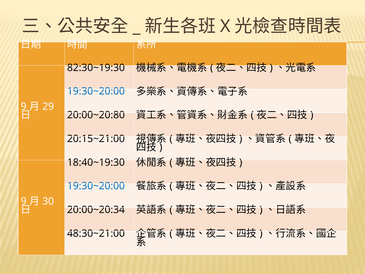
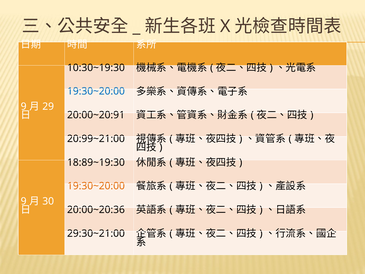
82:30~19:30: 82:30~19:30 -> 10:30~19:30 (96, 68)
20:00~20:80: 20:00~20:80 -> 20:00~20:91 (96, 115)
20:15~21:00: 20:15~21:00 -> 20:99~21:00 (96, 139)
18:40~19:30: 18:40~19:30 -> 18:89~19:30 (96, 162)
19:30~20:00 colour: blue -> orange (96, 186)
20:00~20:34: 20:00~20:34 -> 20:00~20:36 (96, 210)
48:30~21:00: 48:30~21:00 -> 29:30~21:00 (96, 233)
